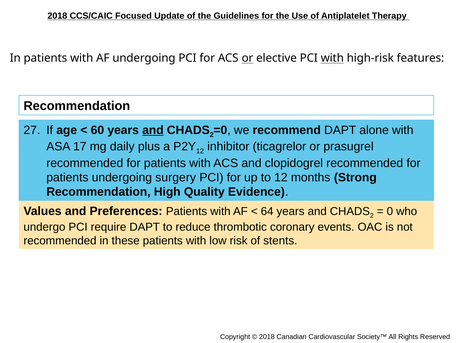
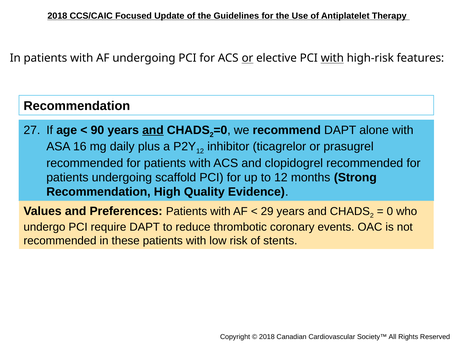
60: 60 -> 90 (97, 130)
17: 17 -> 16 (80, 146)
surgery: surgery -> scaffold (176, 177)
64: 64 -> 29 (267, 211)
